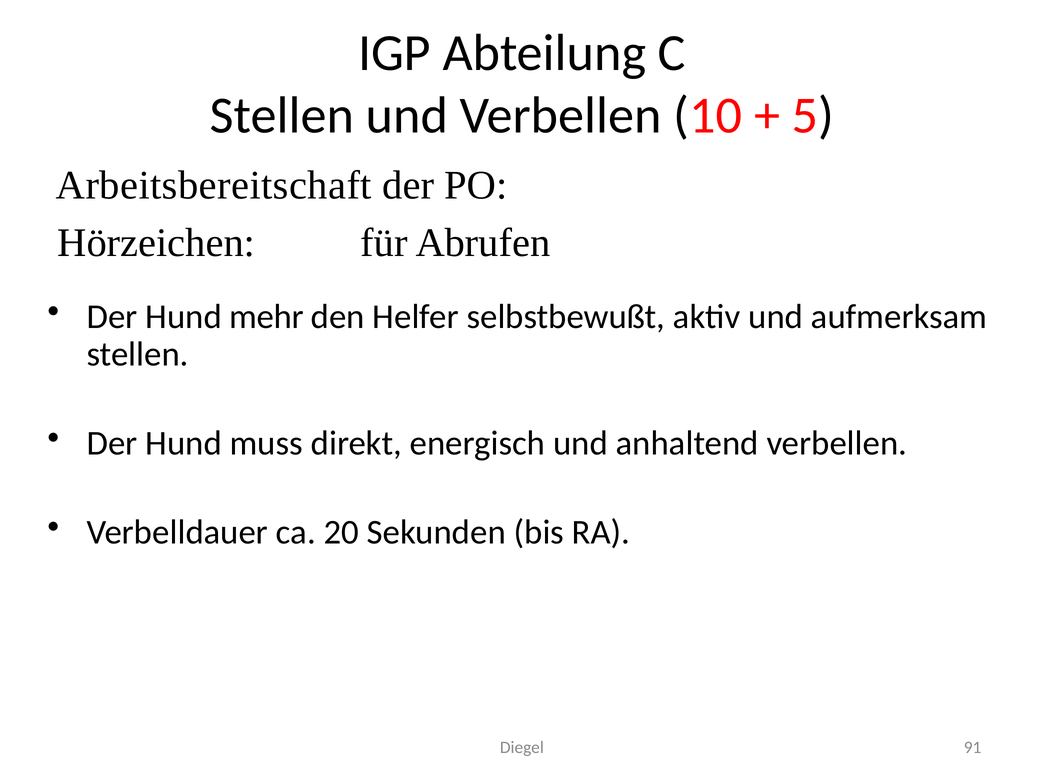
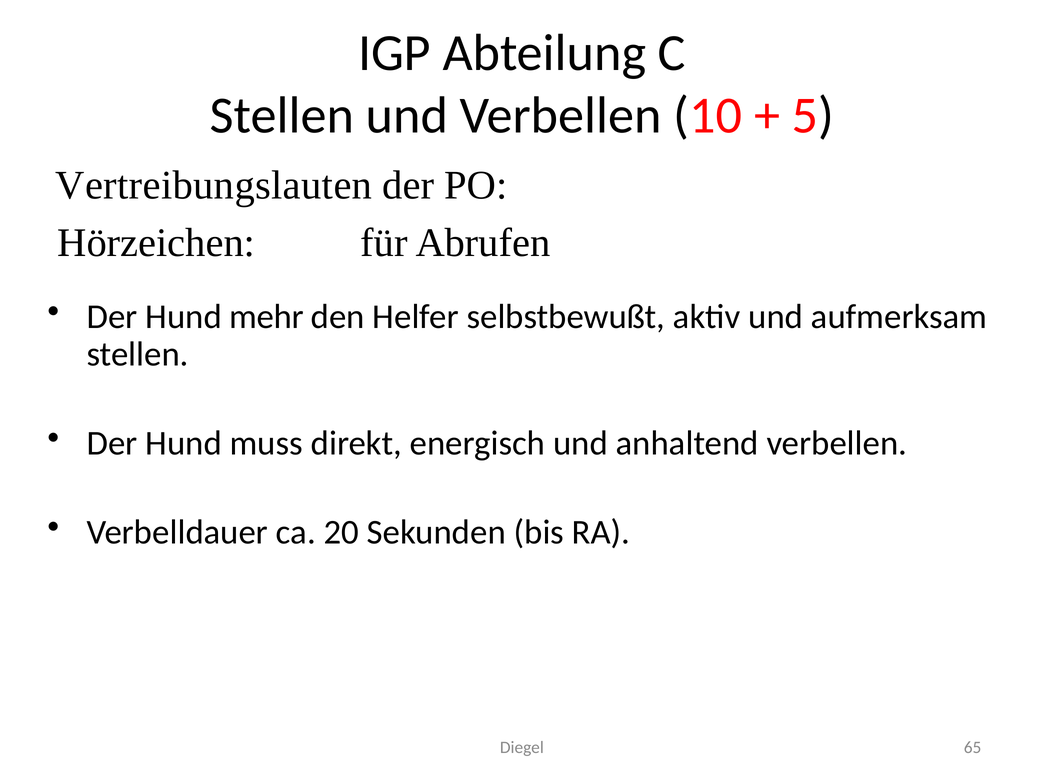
Arbeitsbereitschaft: Arbeitsbereitschaft -> Vertreibungslauten (214, 185)
91: 91 -> 65 (973, 748)
